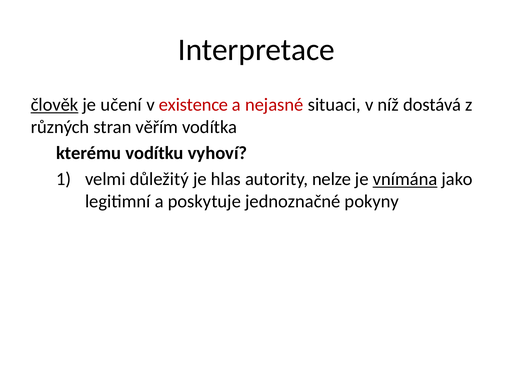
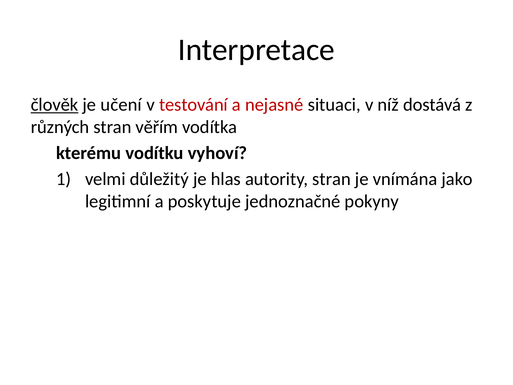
existence: existence -> testování (193, 105)
autority nelze: nelze -> stran (331, 179)
vnímána underline: present -> none (405, 179)
